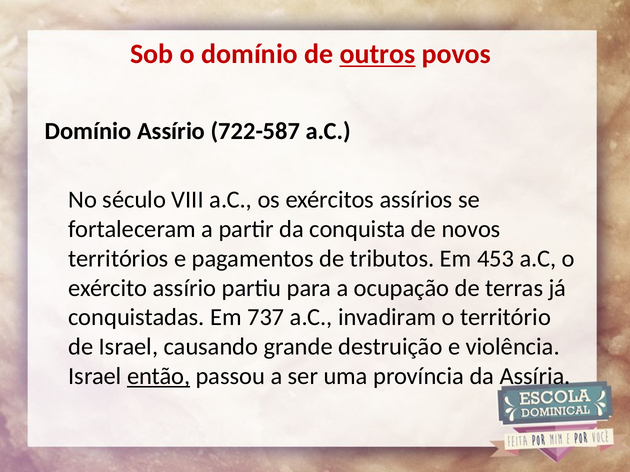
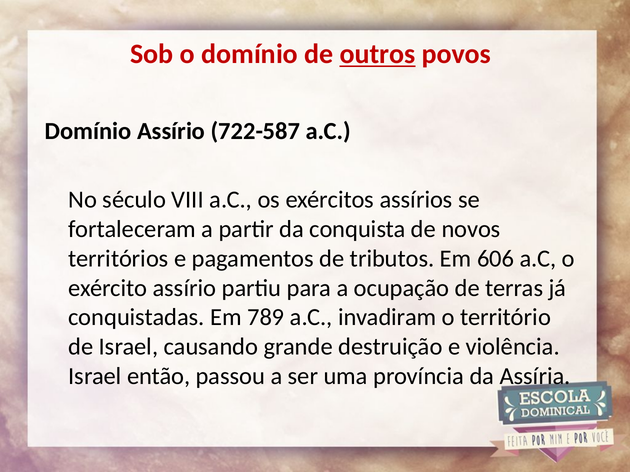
453: 453 -> 606 (496, 259)
737: 737 -> 789 (266, 318)
então underline: present -> none (159, 377)
